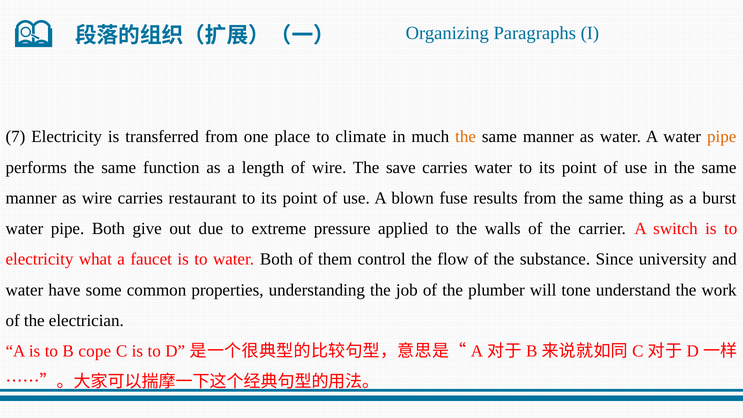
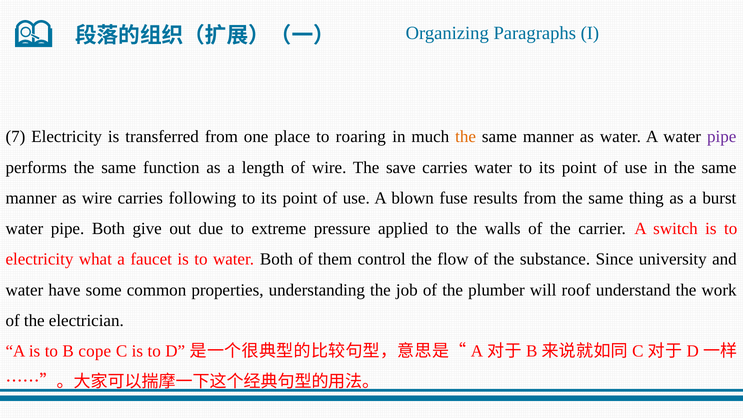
climate: climate -> roaring (361, 137)
pipe colour: orange -> purple (722, 137)
restaurant: restaurant -> following (202, 198)
tone: tone -> roof (576, 290)
